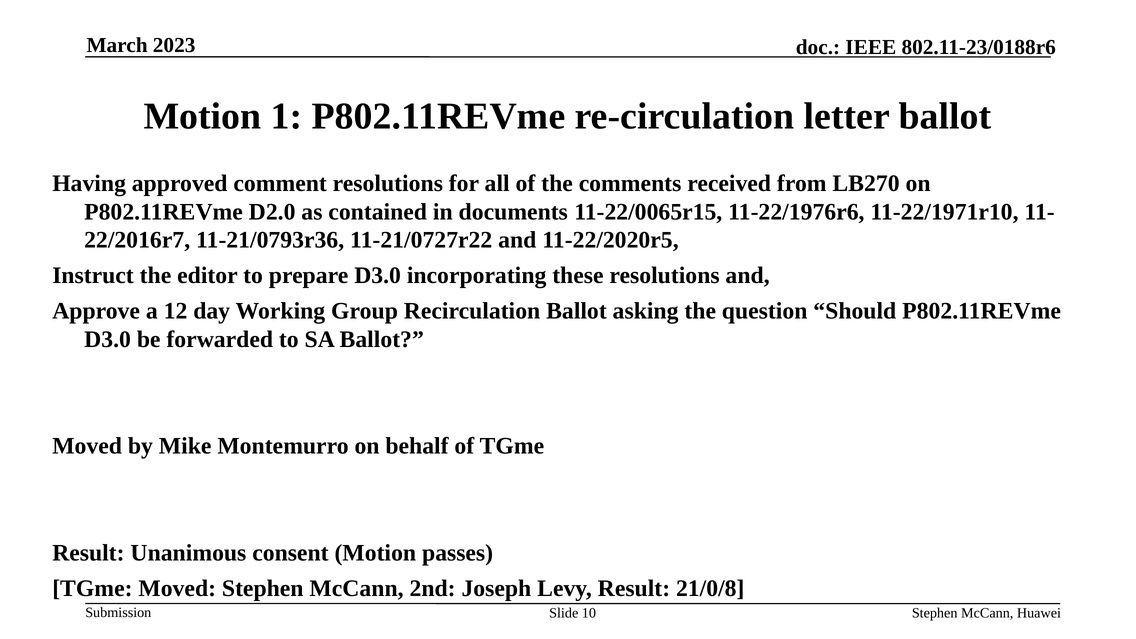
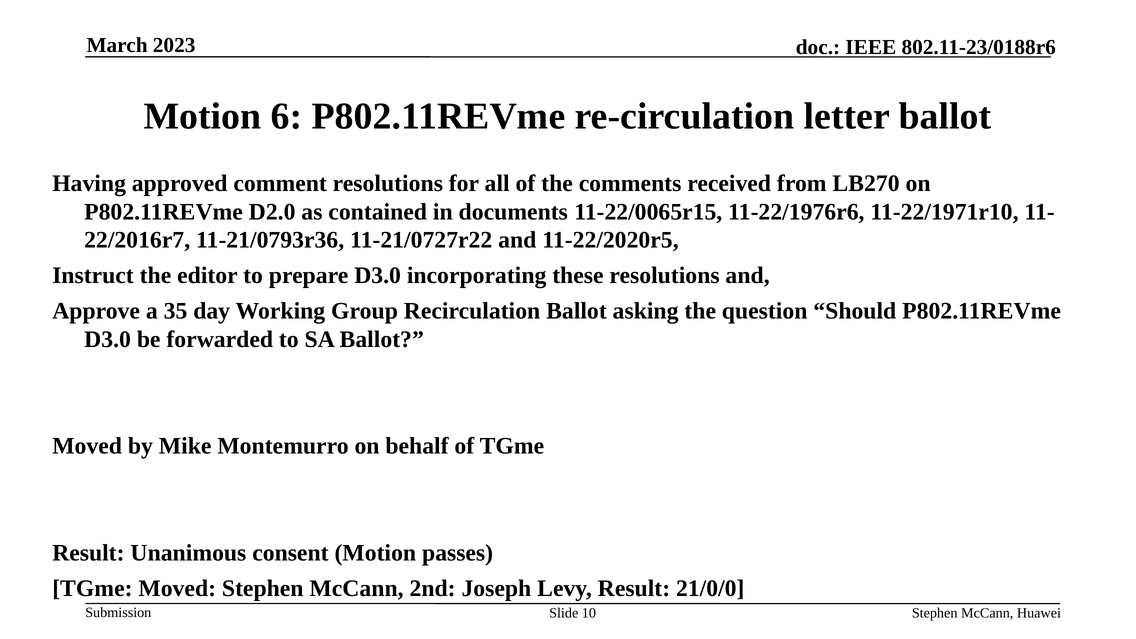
1: 1 -> 6 (287, 116)
12: 12 -> 35 (176, 311)
21/0/8: 21/0/8 -> 21/0/0 (710, 588)
